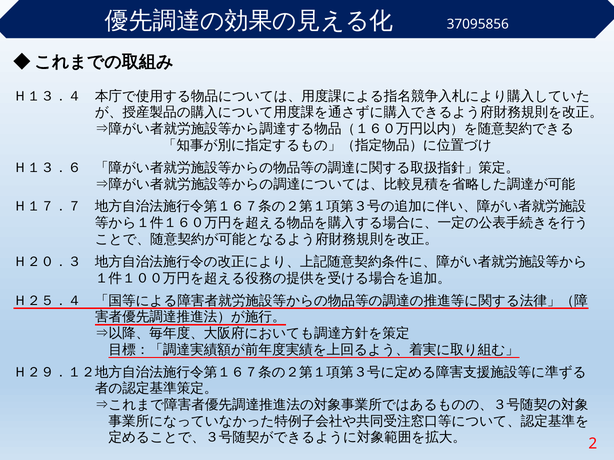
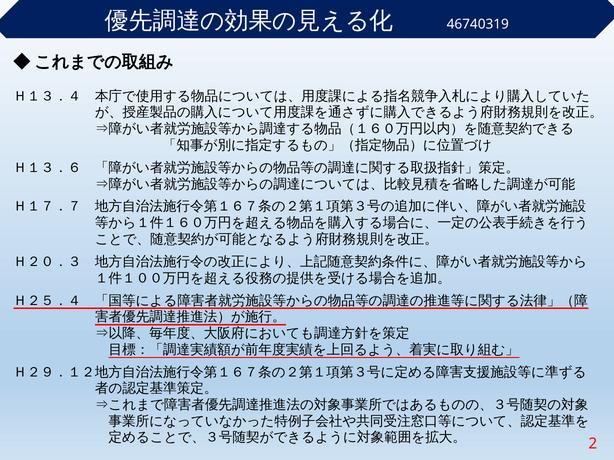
37095856: 37095856 -> 46740319 (478, 24)
